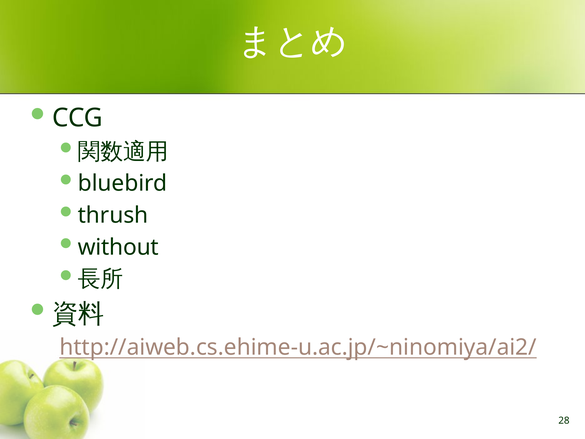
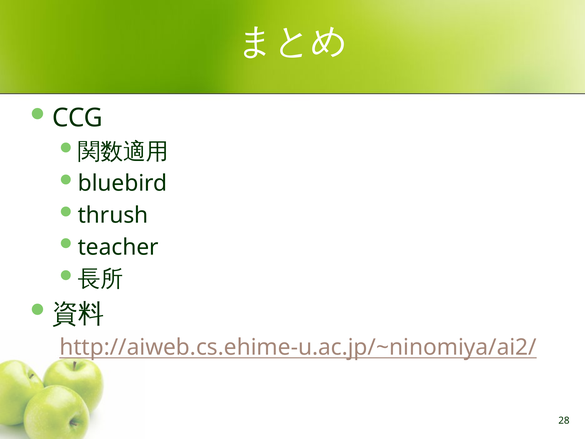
without: without -> teacher (118, 247)
